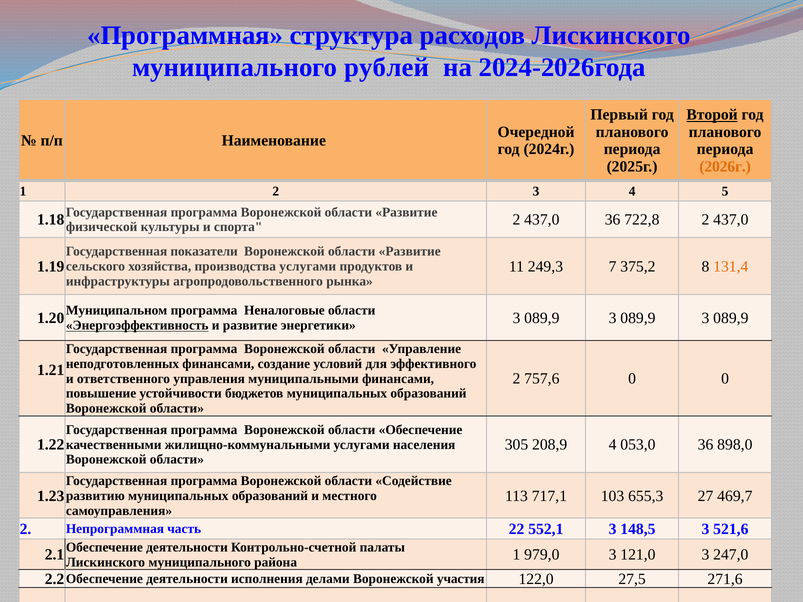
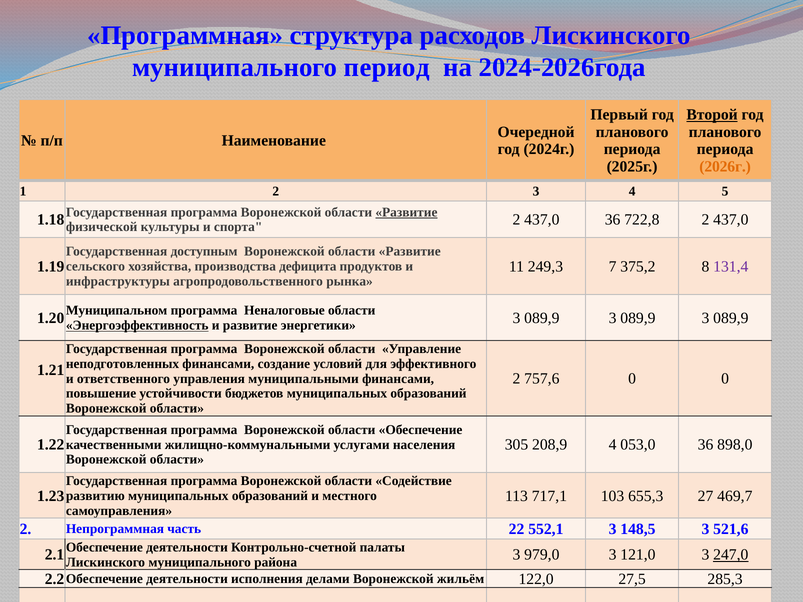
рублей: рублей -> период (387, 67)
Развитие underline: none -> present (406, 212)
показатели: показатели -> доступным (204, 252)
131,4 colour: orange -> purple (731, 267)
производства услугами: услугами -> дефицита (308, 266)
района 1: 1 -> 3 (516, 555)
247,0 underline: none -> present (731, 555)
участия: участия -> жильём (461, 579)
271,6: 271,6 -> 285,3 (725, 579)
